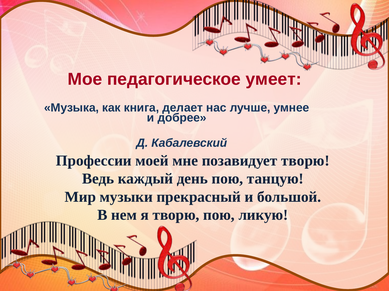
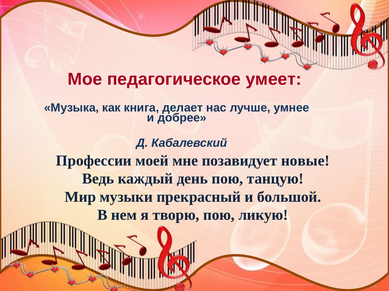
позавидует творю: творю -> новые (305, 161)
